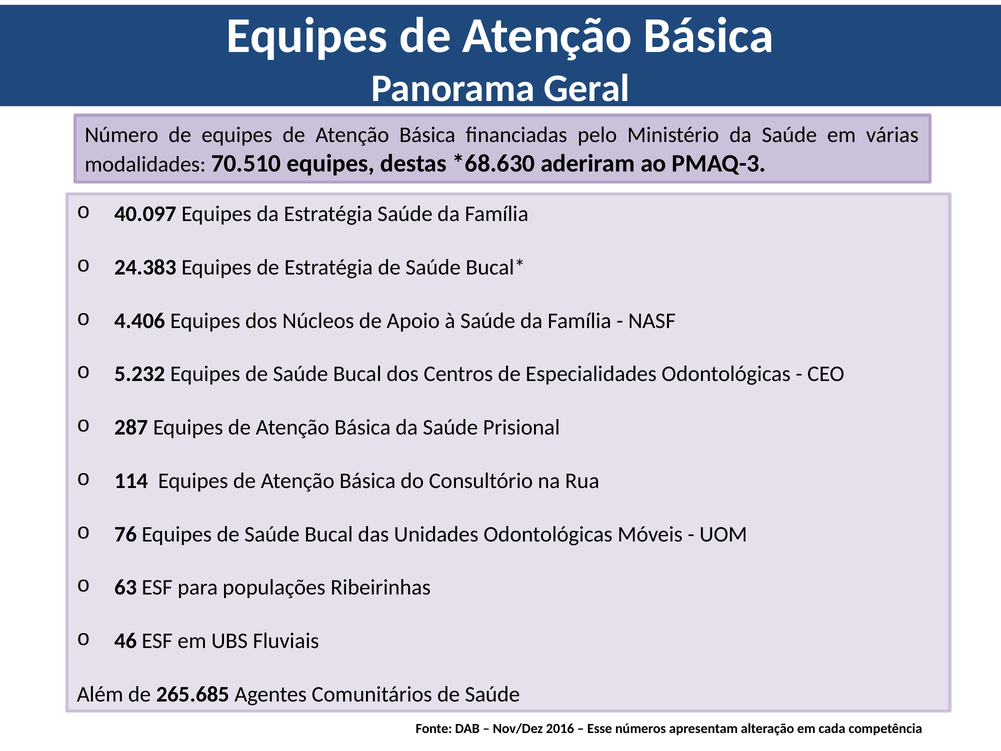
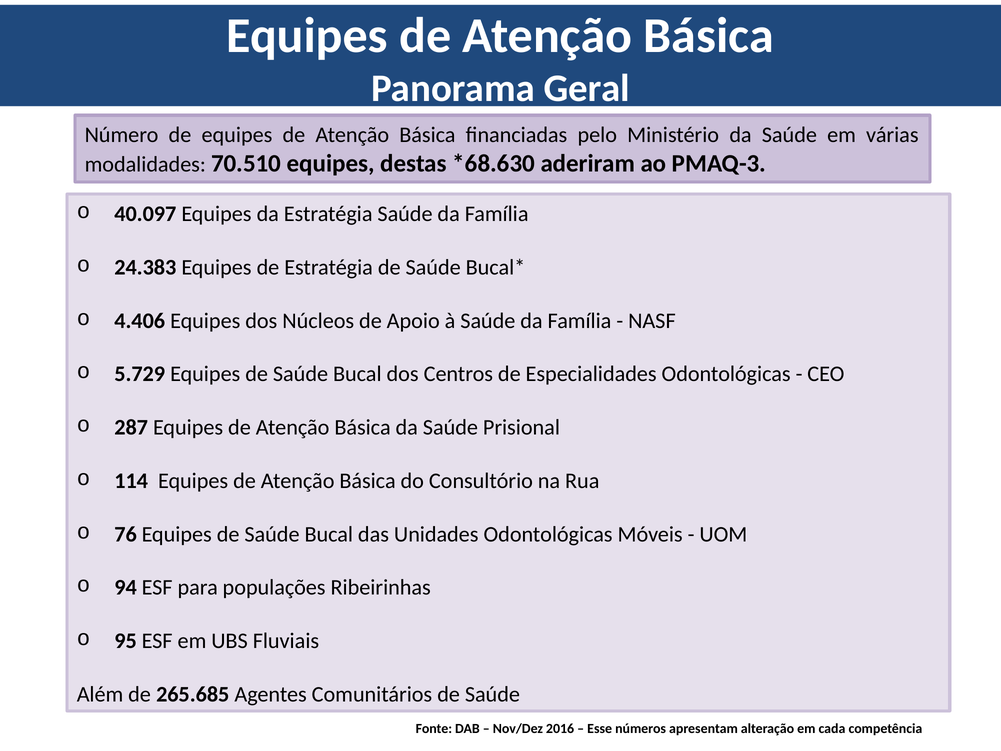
5.232: 5.232 -> 5.729 (140, 374)
63: 63 -> 94 (126, 587)
46: 46 -> 95 (126, 641)
